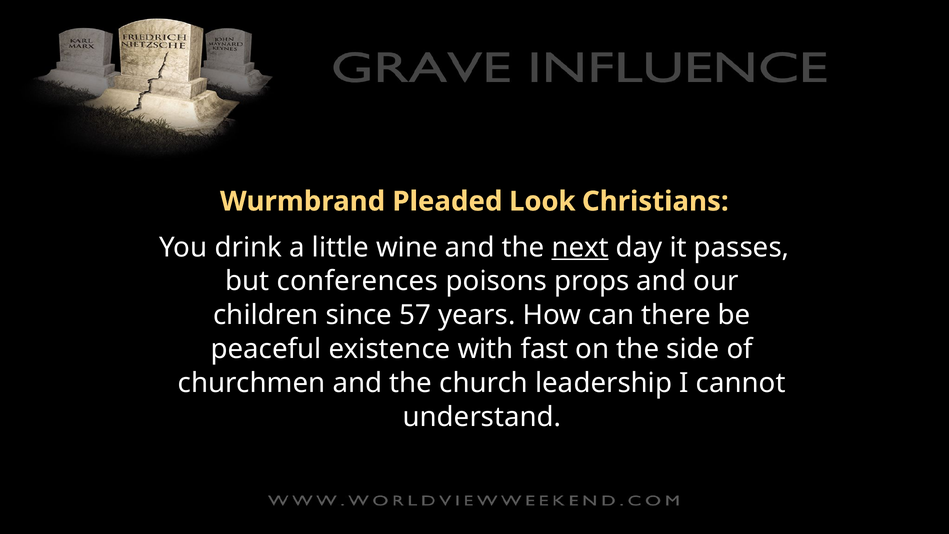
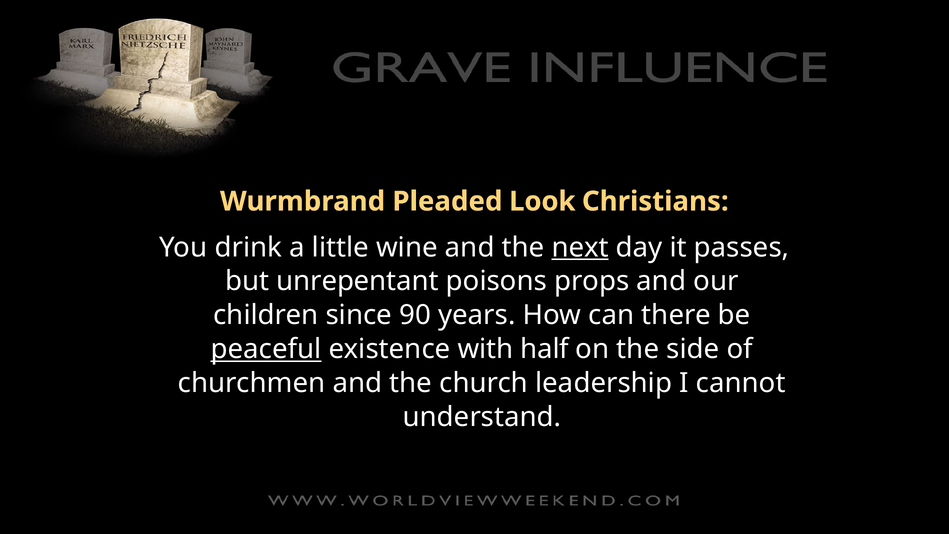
conferences: conferences -> unrepentant (357, 281)
57: 57 -> 90 (415, 315)
peaceful underline: none -> present (266, 349)
fast: fast -> half (545, 349)
